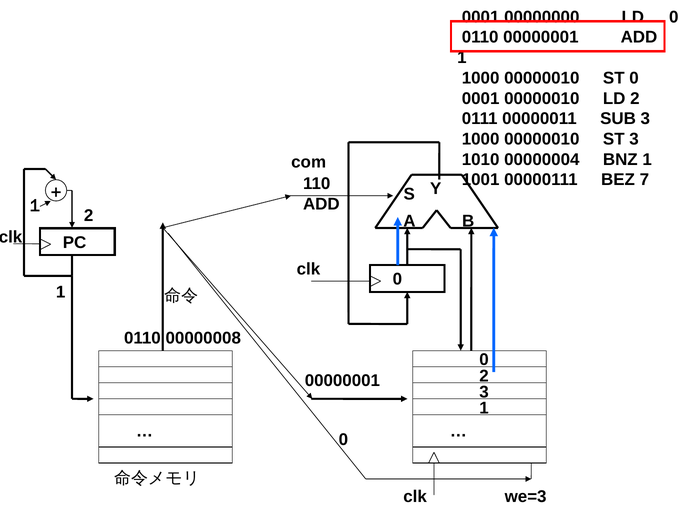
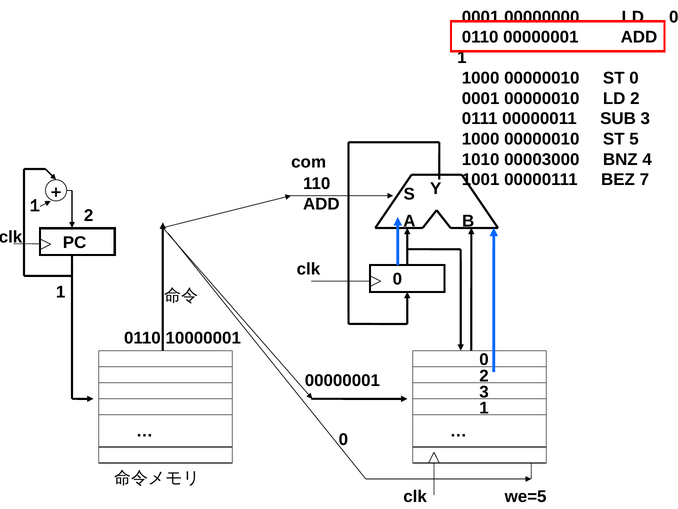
ST 3: 3 -> 5 (634, 139)
00000004: 00000004 -> 00003000 (542, 159)
BNZ 1: 1 -> 4 (647, 159)
00000008: 00000008 -> 10000001 (203, 338)
we=3: we=3 -> we=5 (526, 496)
